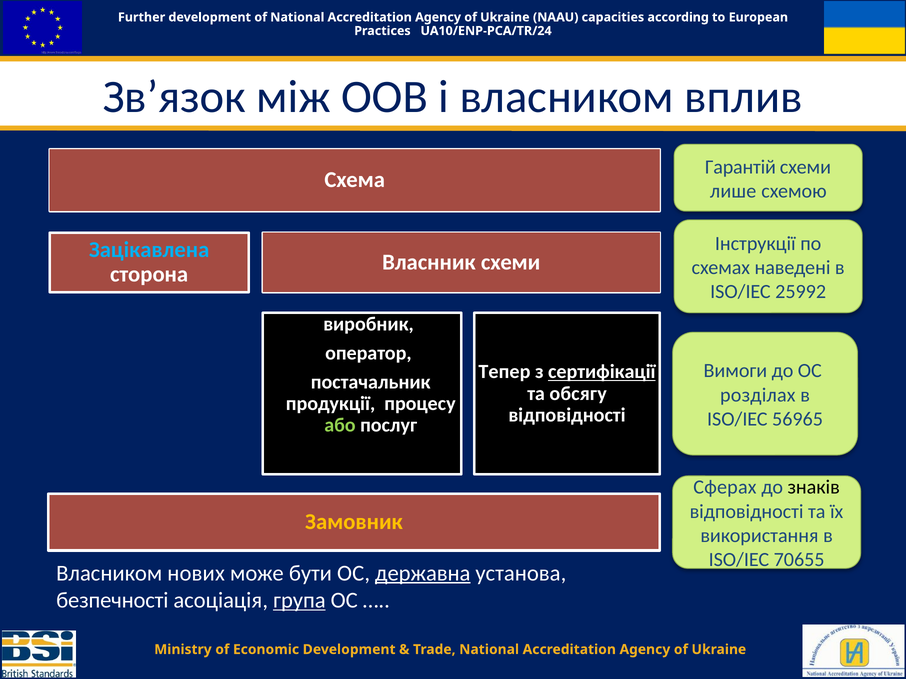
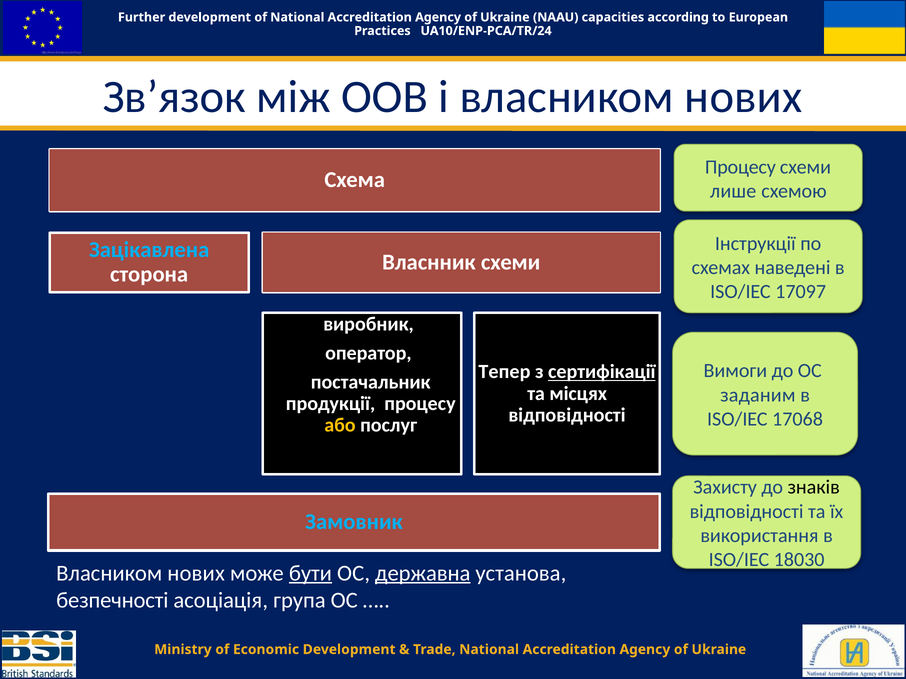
і власником вплив: вплив -> нових (743, 97)
Гарантій: Гарантій -> Процесу (740, 167)
25992: 25992 -> 17097 (801, 292)
обсягу: обсягу -> місцях (578, 394)
розділах: розділах -> заданим (758, 395)
56965: 56965 -> 17068 (798, 419)
або colour: light green -> yellow (340, 426)
Сферах: Сферах -> Захисту (725, 488)
Замовник colour: yellow -> light blue (354, 522)
70655: 70655 -> 18030 (799, 560)
бути underline: none -> present (310, 574)
група underline: present -> none (299, 601)
